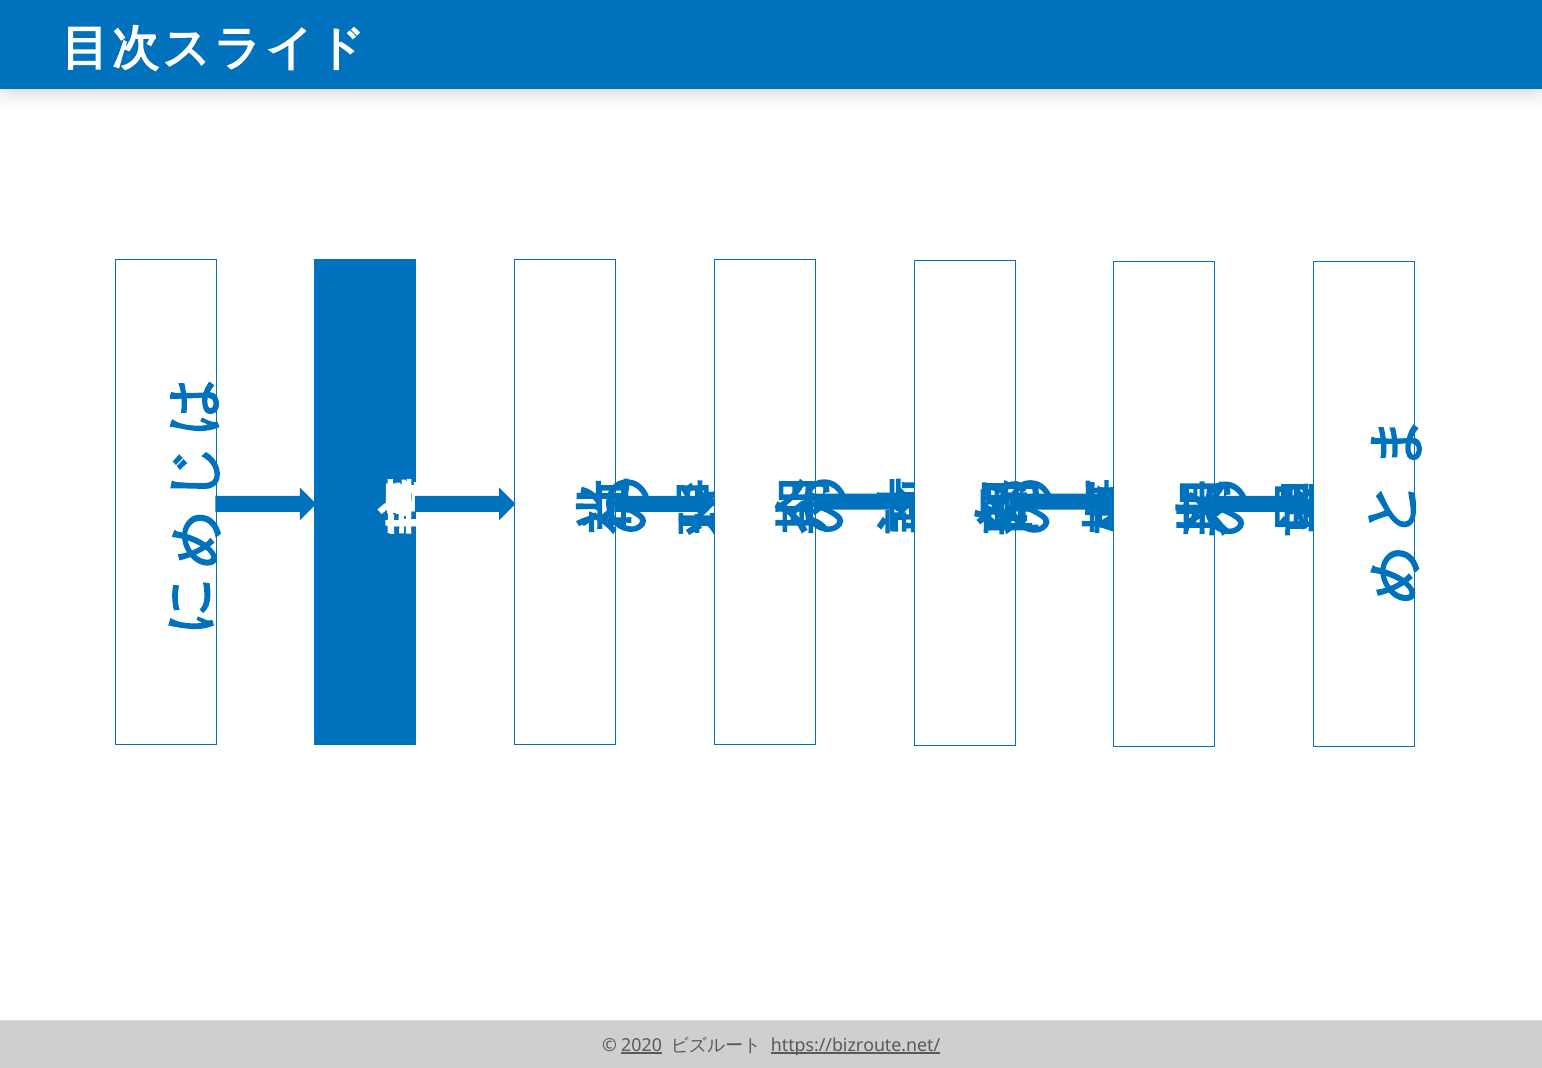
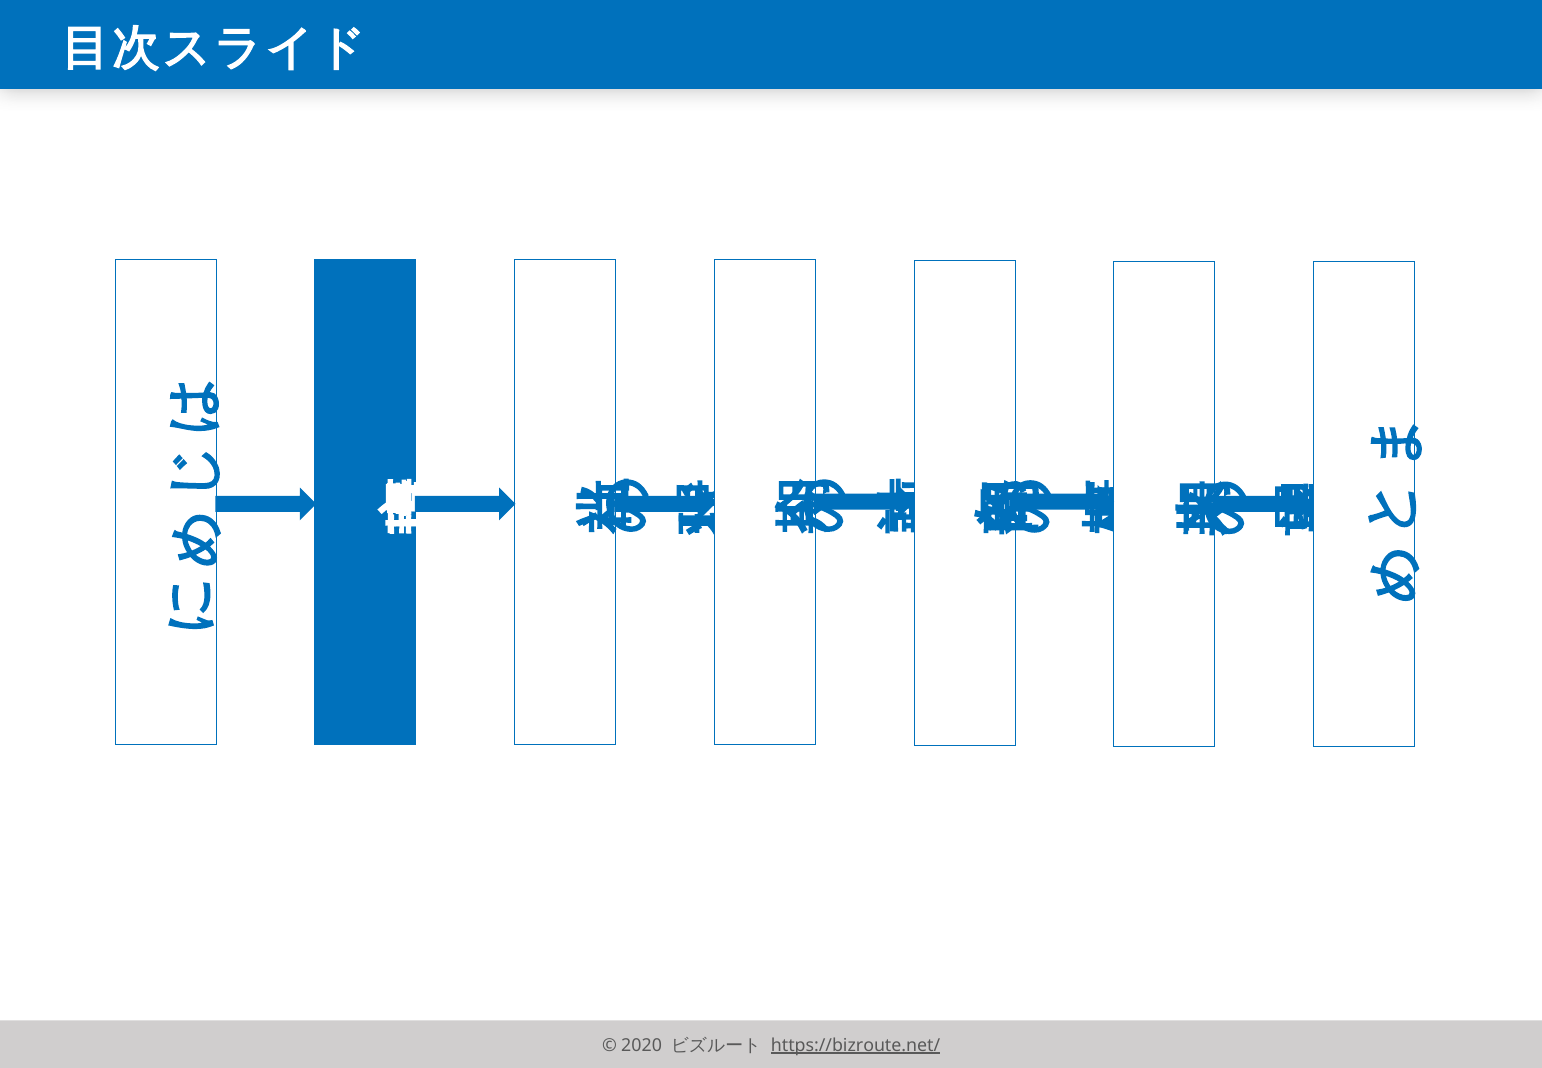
2020 underline: present -> none (642, 1045)
